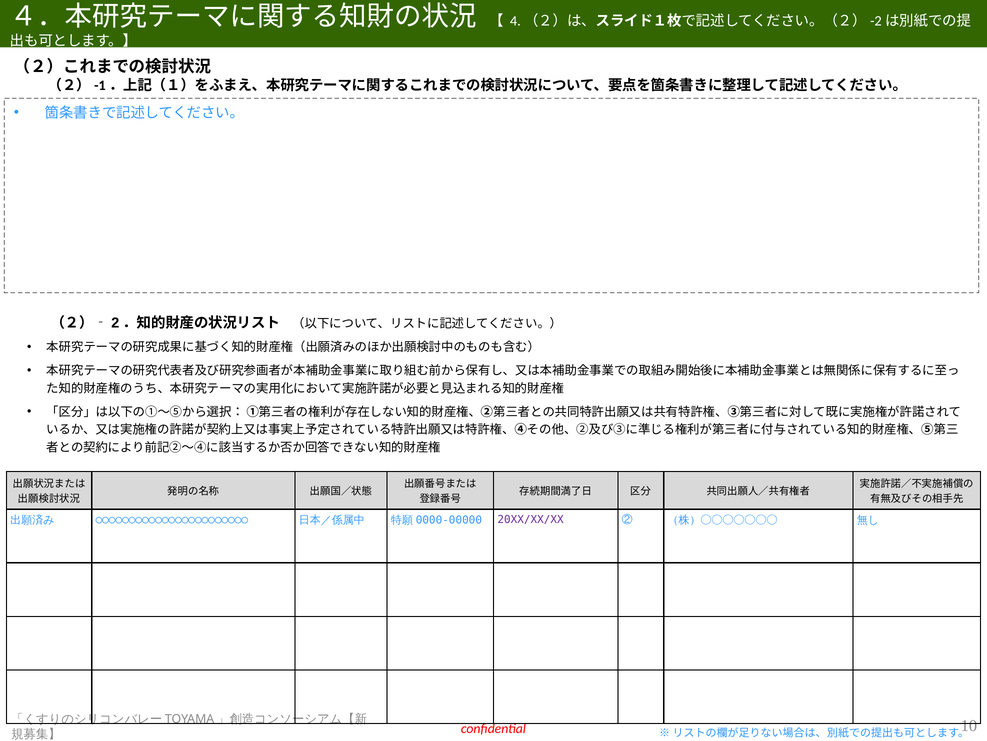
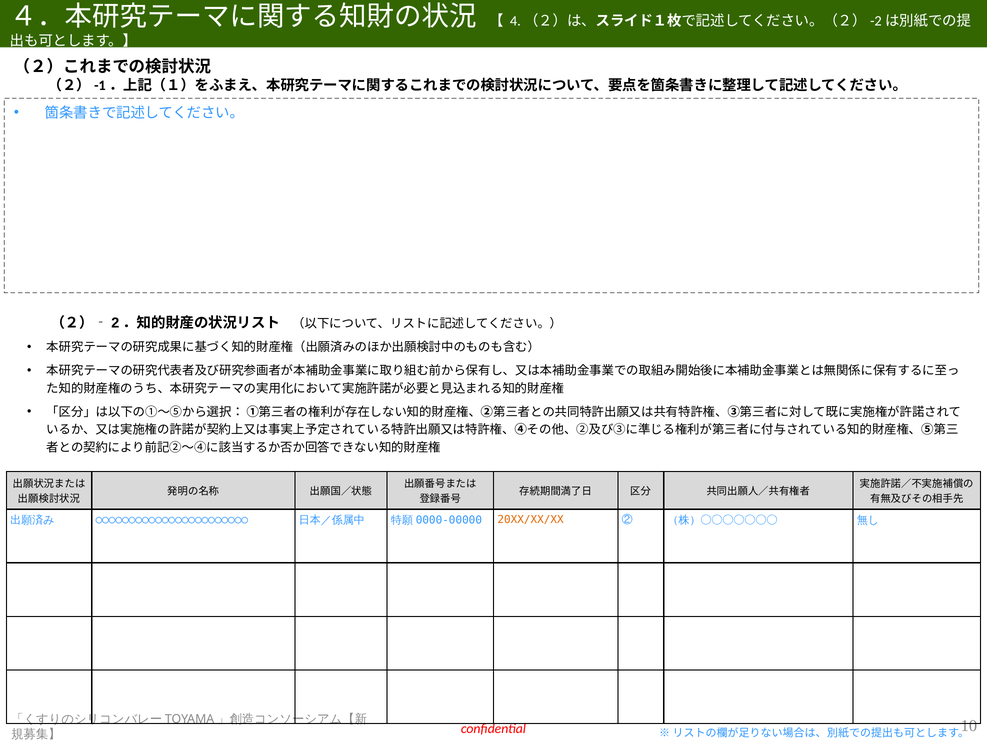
20XX/XX/XX colour: purple -> orange (530, 519)
